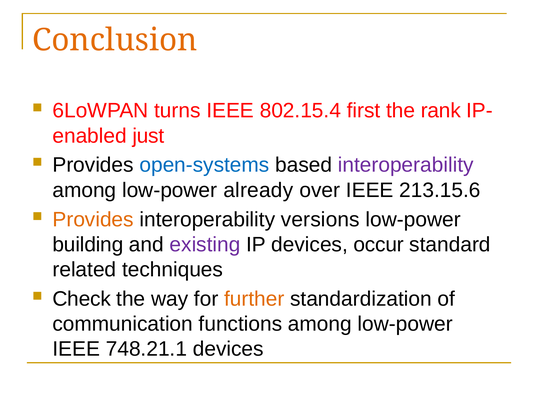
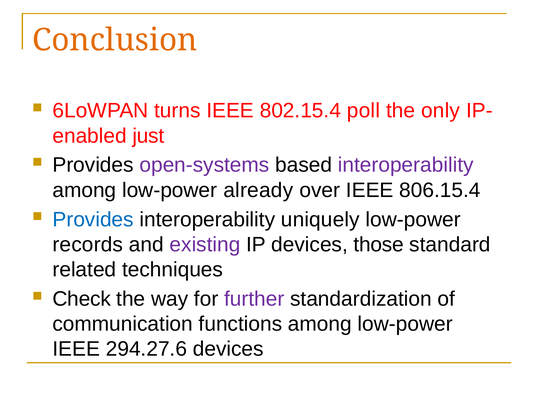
first: first -> poll (363, 111)
rank: rank -> only (441, 111)
open-systems colour: blue -> purple (204, 165)
213.15.6: 213.15.6 -> 806.15.4 (440, 190)
Provides colour: orange -> blue (93, 220)
versions: versions -> uniquely (320, 220)
building: building -> records (88, 245)
occur: occur -> those (379, 245)
further colour: orange -> purple (254, 299)
748.21.1: 748.21.1 -> 294.27.6 (146, 350)
